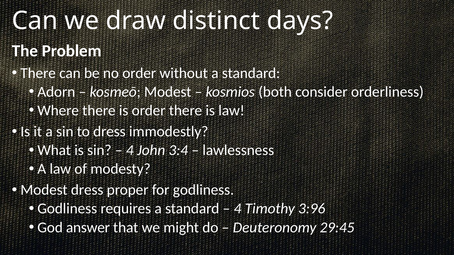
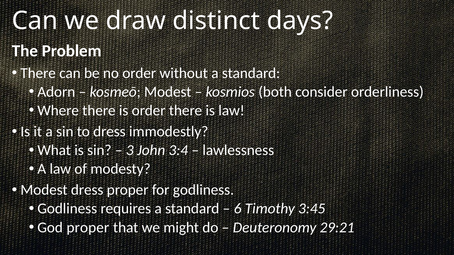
4: 4 -> 3 (130, 150)
4: 4 -> 6 (238, 209)
3:96: 3:96 -> 3:45 (312, 209)
God answer: answer -> proper (88, 228)
29:45: 29:45 -> 29:21 (337, 228)
